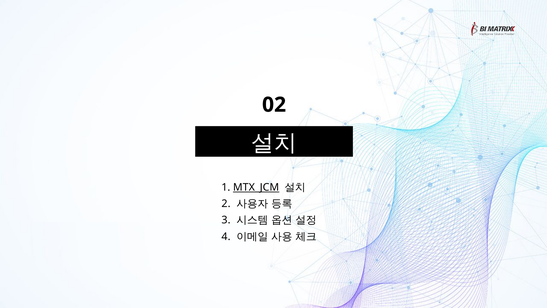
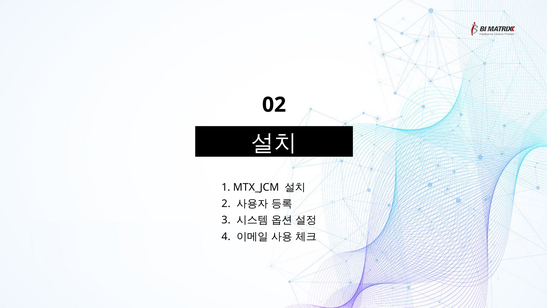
MTX_JCM underline: present -> none (256, 187)
